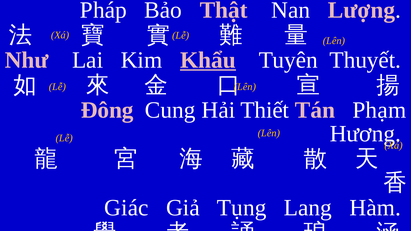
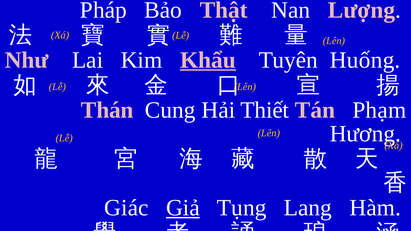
Thuyết: Thuyết -> Huống (365, 60)
Đông: Đông -> Thán (107, 110)
Giả underline: none -> present (183, 208)
